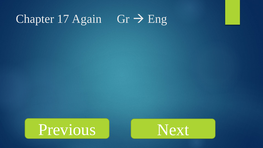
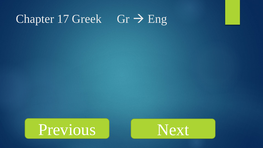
Again: Again -> Greek (87, 19)
